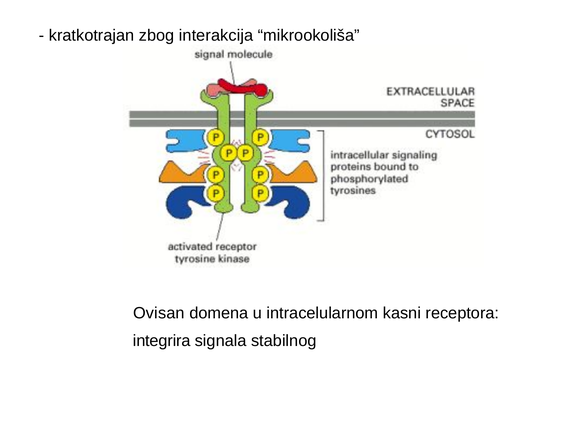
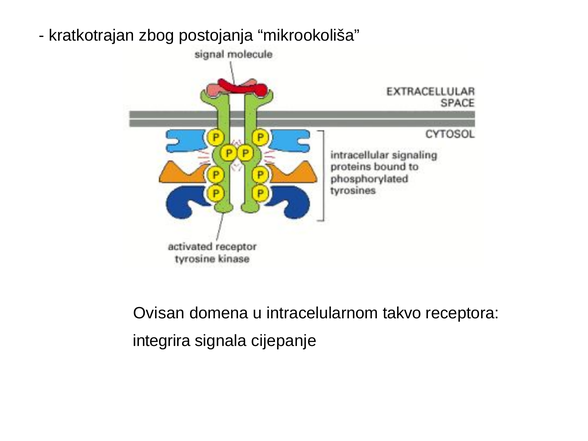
interakcija: interakcija -> postojanja (216, 35)
kasni: kasni -> takvo (402, 313)
stabilnog: stabilnog -> cijepanje (284, 341)
